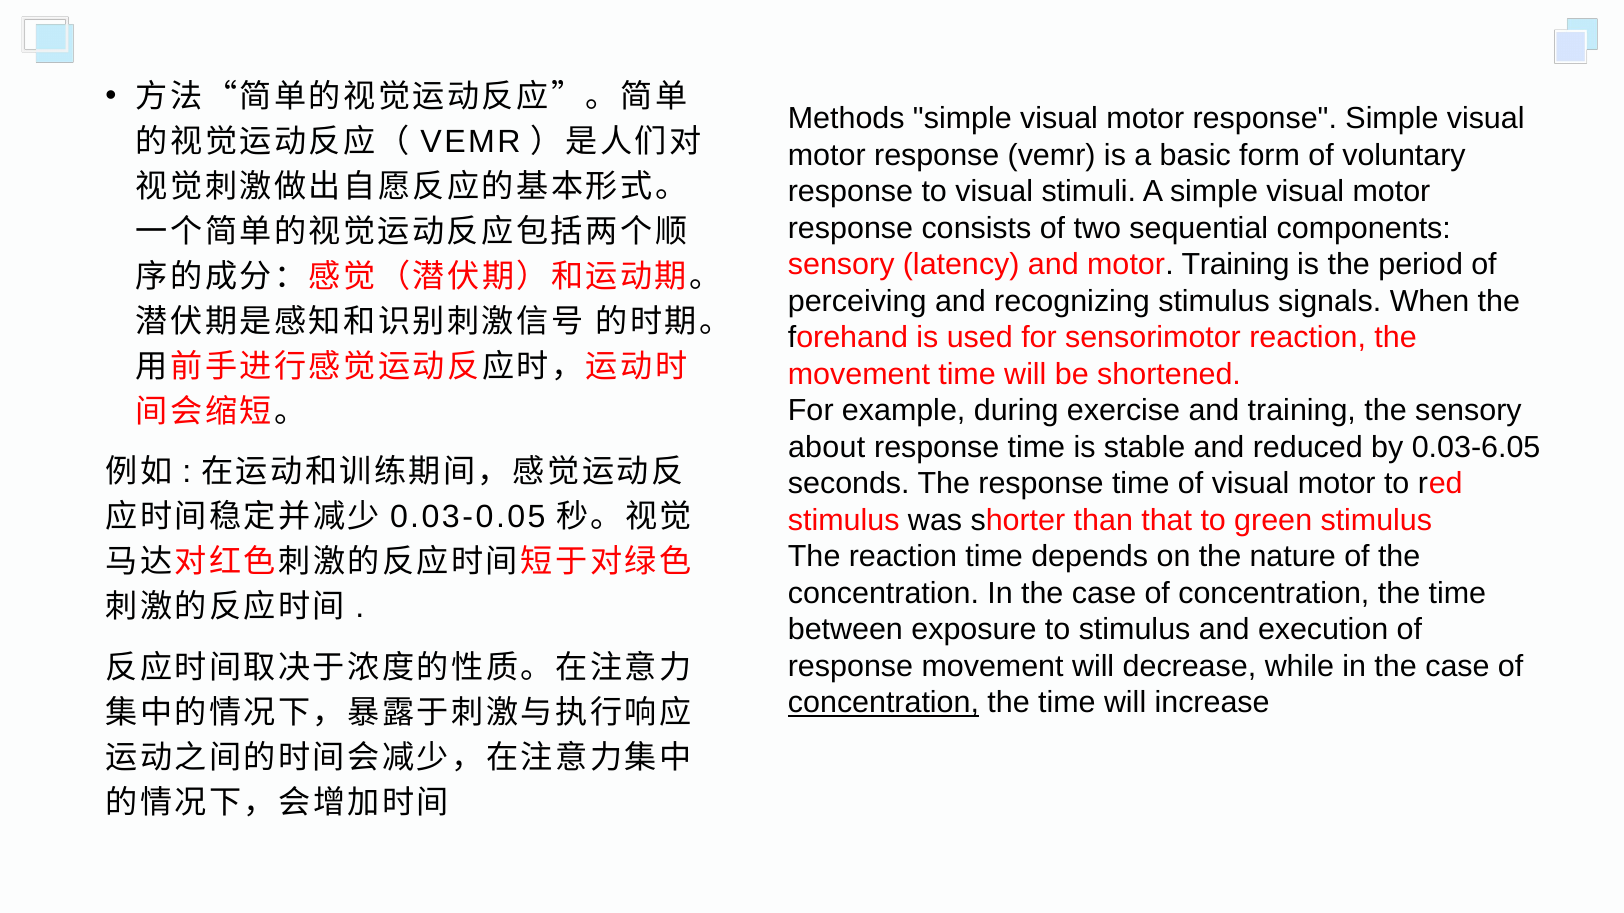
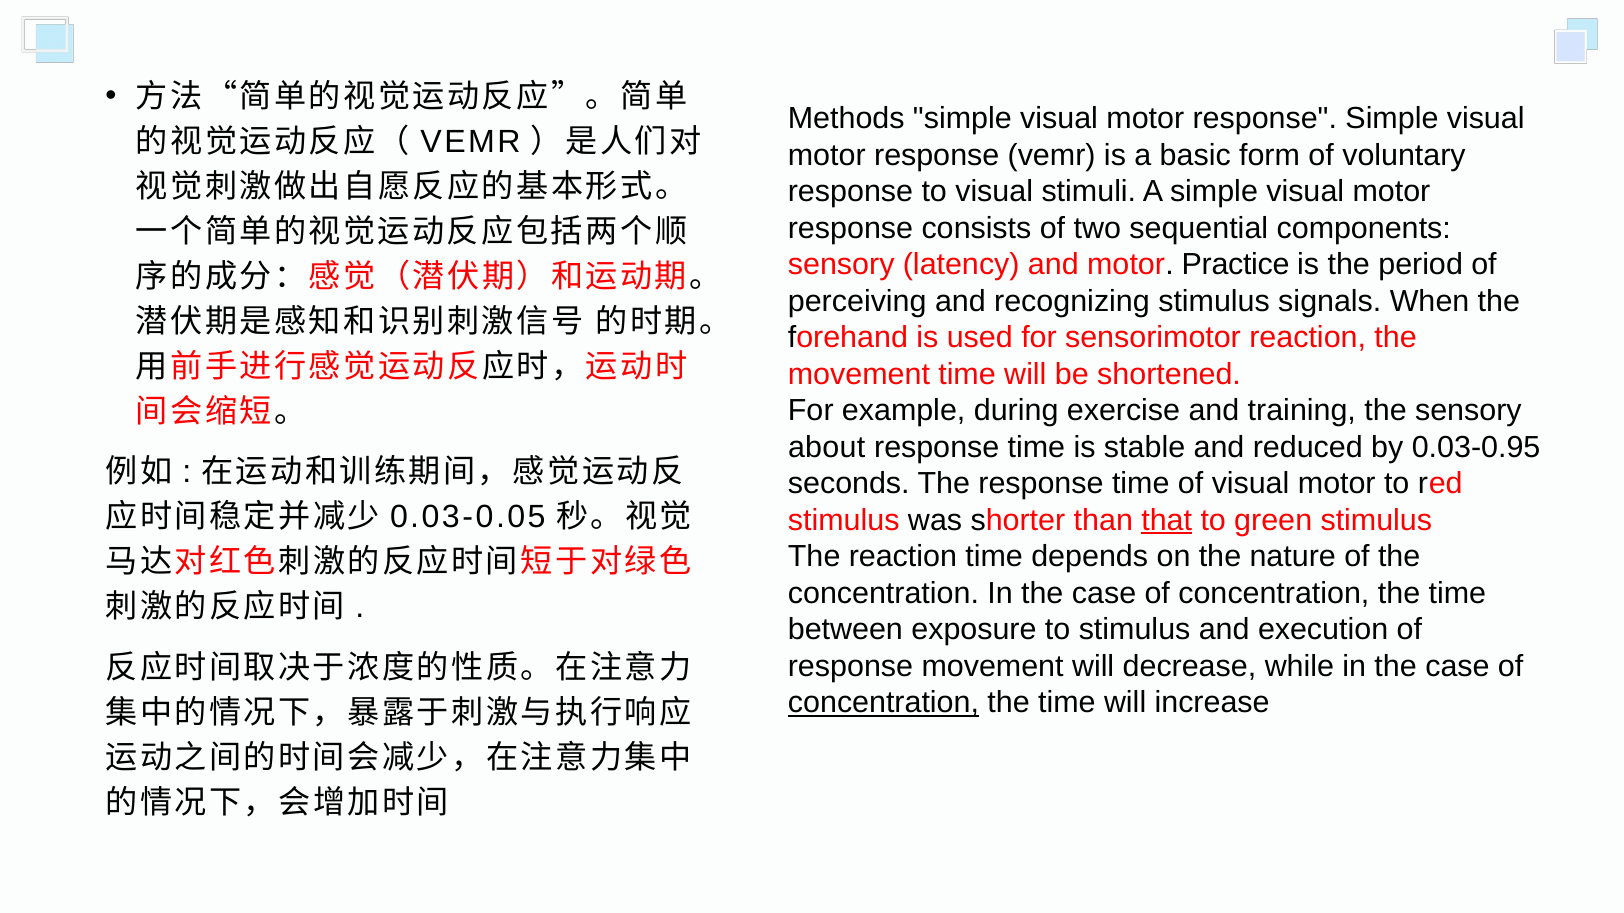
motor Training: Training -> Practice (1236, 265)
0.03-6.05: 0.03-6.05 -> 0.03-0.95 (1476, 447)
that underline: none -> present (1167, 521)
